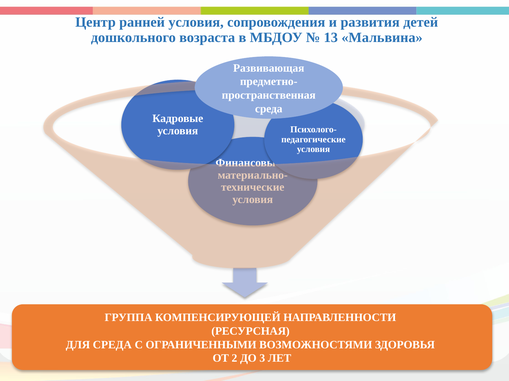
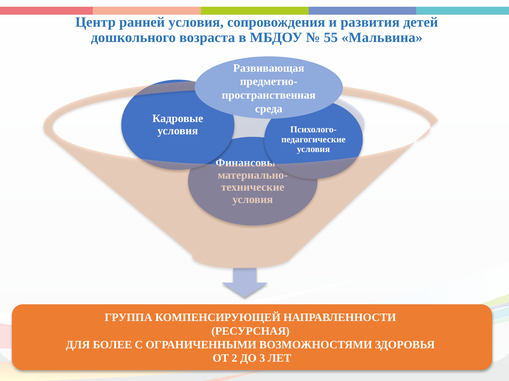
13: 13 -> 55 (331, 38)
ДЛЯ СРЕДА: СРЕДА -> БОЛЕЕ (112, 345)
